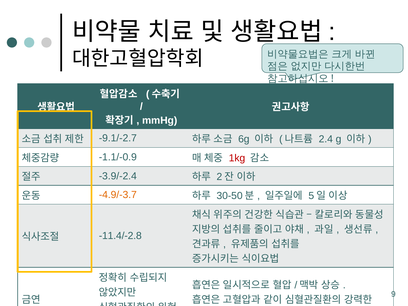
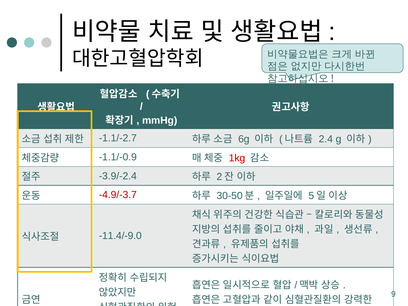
-9.1/-2.7: -9.1/-2.7 -> -1.1/-2.7 (118, 138)
-4.9/-3.7 colour: orange -> red (118, 195)
-11.4/-2.8: -11.4/-2.8 -> -11.4/-9.0 (120, 236)
